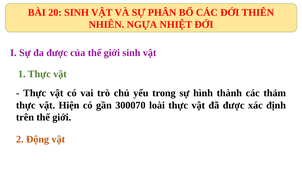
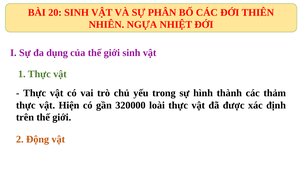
đa được: được -> dụng (57, 53)
300070: 300070 -> 320000 (130, 105)
